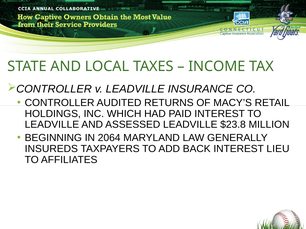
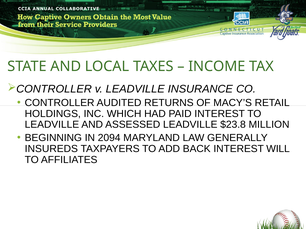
2064: 2064 -> 2094 (109, 138)
LIEU: LIEU -> WILL (278, 149)
